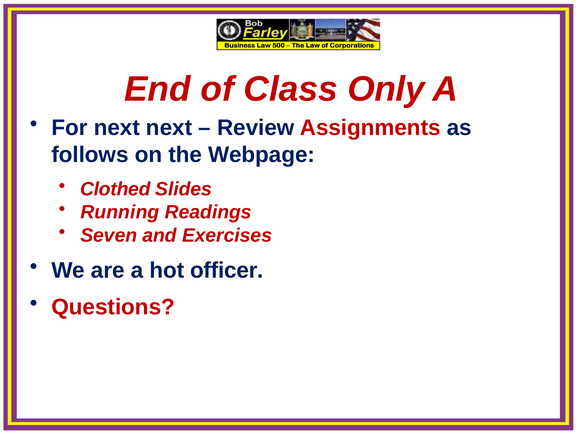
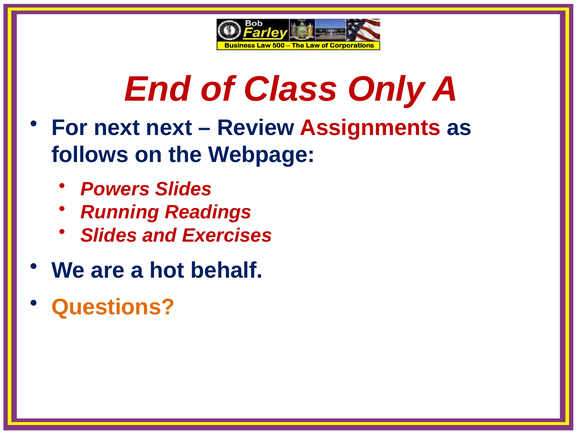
Clothed: Clothed -> Powers (115, 189)
Seven: Seven -> Slides (109, 235)
officer: officer -> behalf (227, 270)
Questions colour: red -> orange (113, 307)
